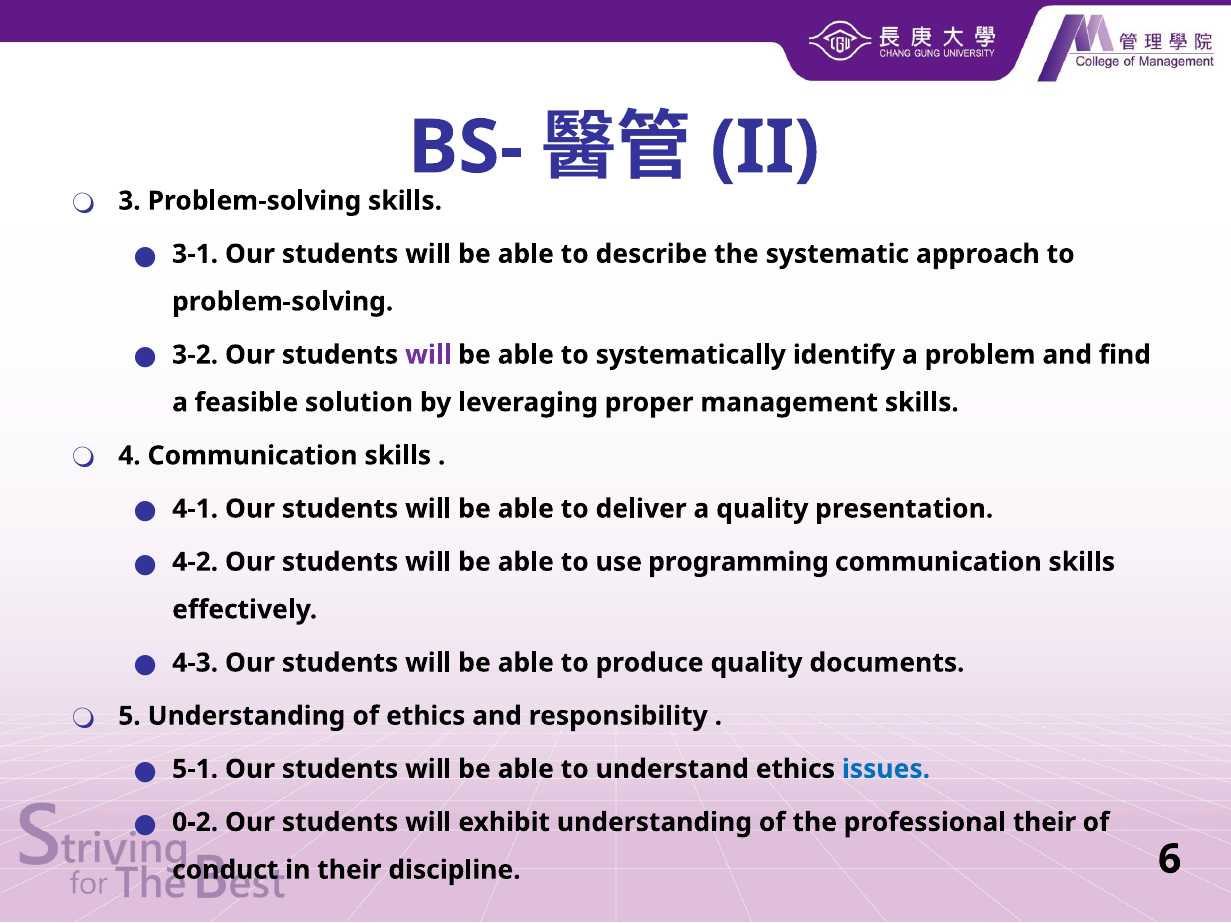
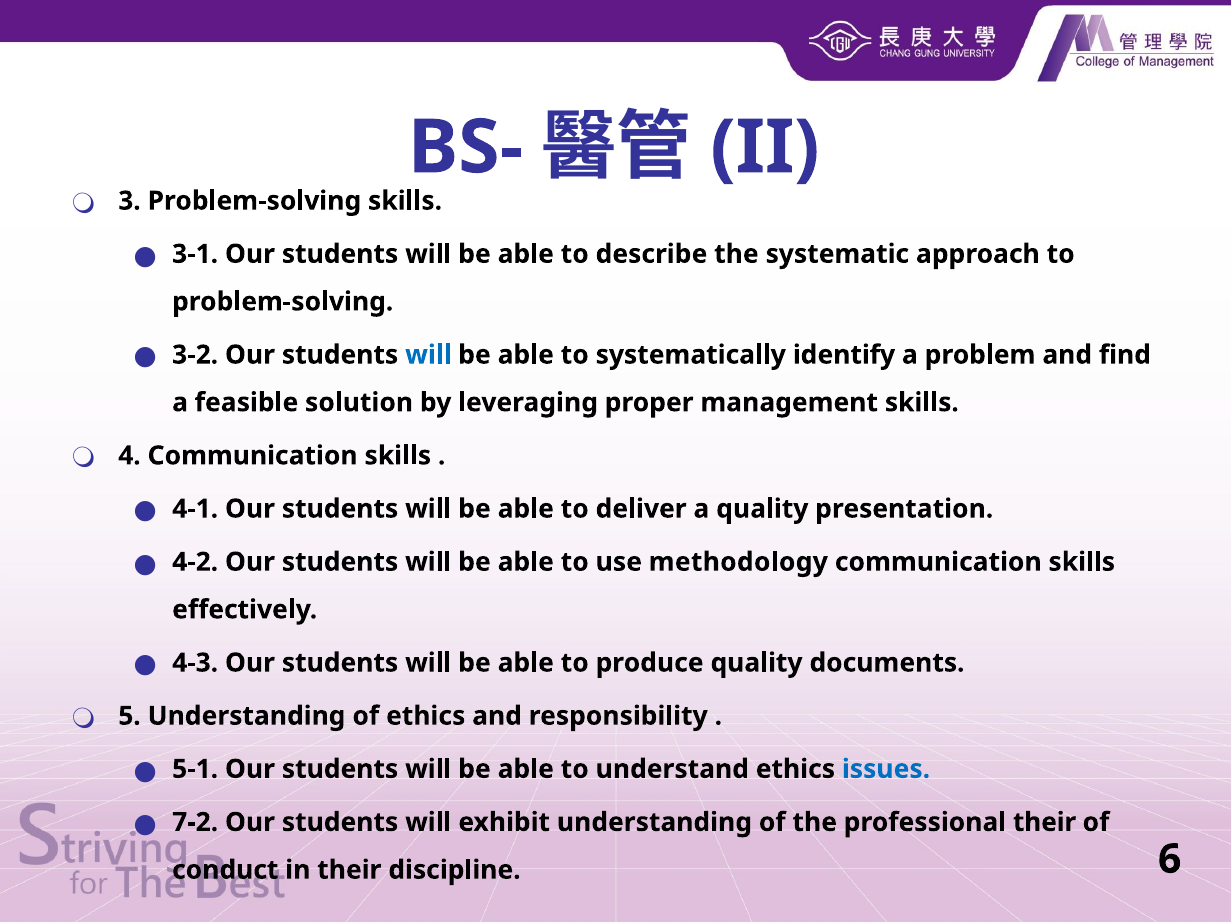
will colour: purple -> blue (428, 355)
programming: programming -> methodology (738, 562)
0-2: 0-2 -> 7-2 (195, 822)
